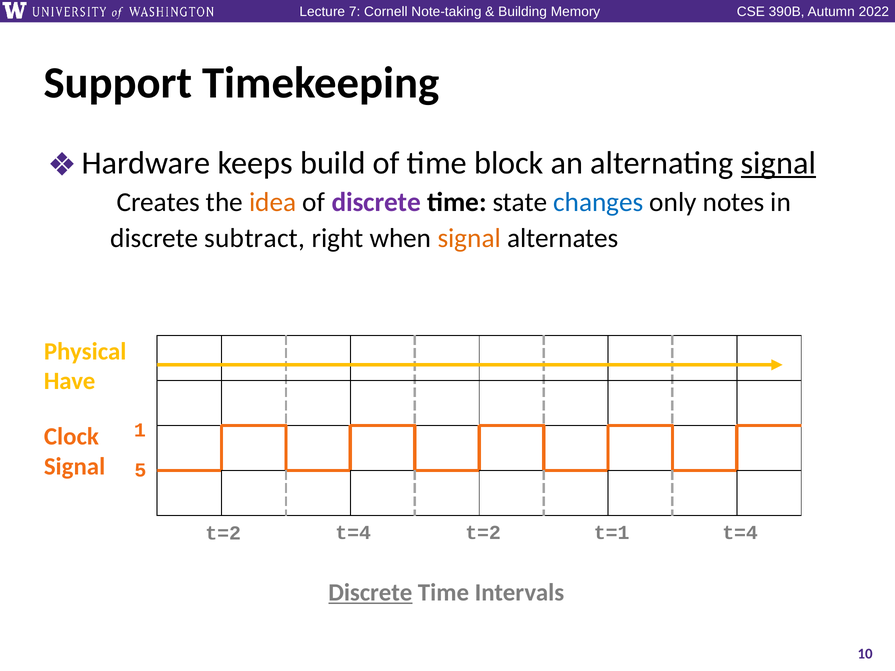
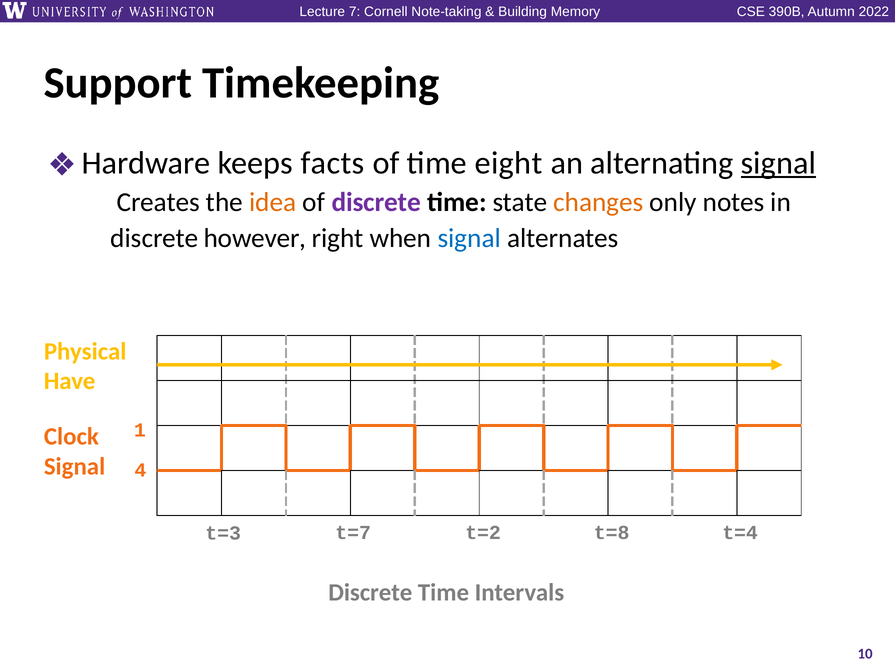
build: build -> facts (333, 163)
block: block -> eight (509, 163)
changes colour: blue -> orange (598, 202)
subtract: subtract -> however (255, 238)
signal colour: orange -> blue (469, 238)
5: 5 -> 4 (140, 471)
t=4: t=4 -> t=7 (353, 533)
t=1: t=1 -> t=8 (612, 533)
t=2: t=2 -> t=3 (223, 533)
Discrete underline: present -> none (370, 593)
